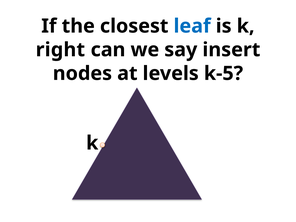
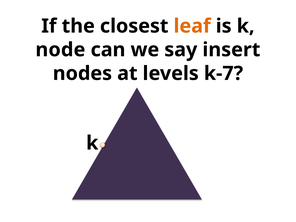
leaf colour: blue -> orange (192, 26)
right: right -> node (60, 50)
k-5: k-5 -> k-7 (223, 73)
